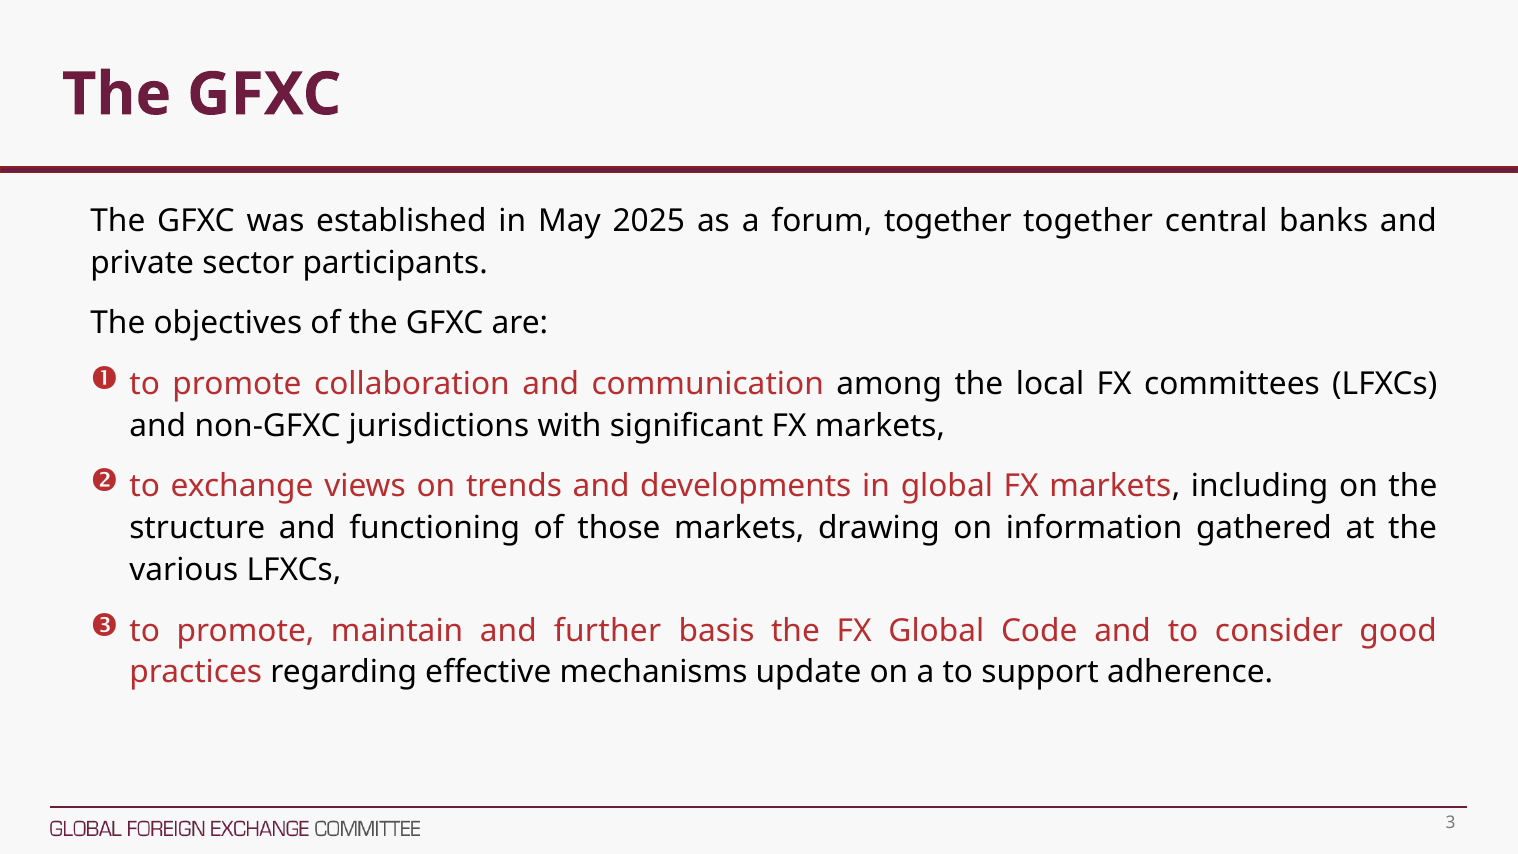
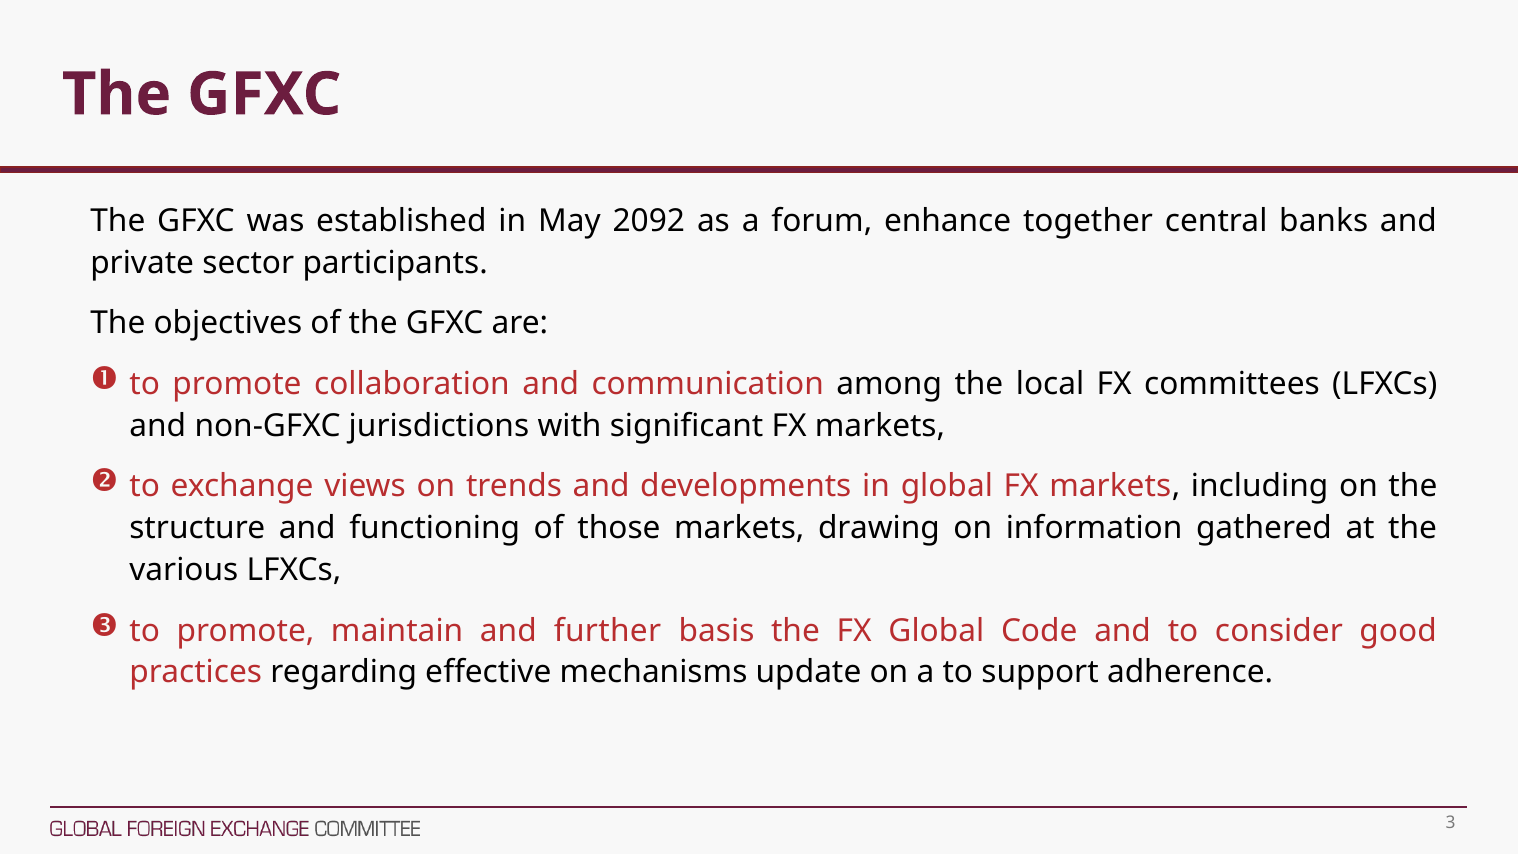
2025: 2025 -> 2092 (649, 221)
forum together: together -> enhance (948, 221)
